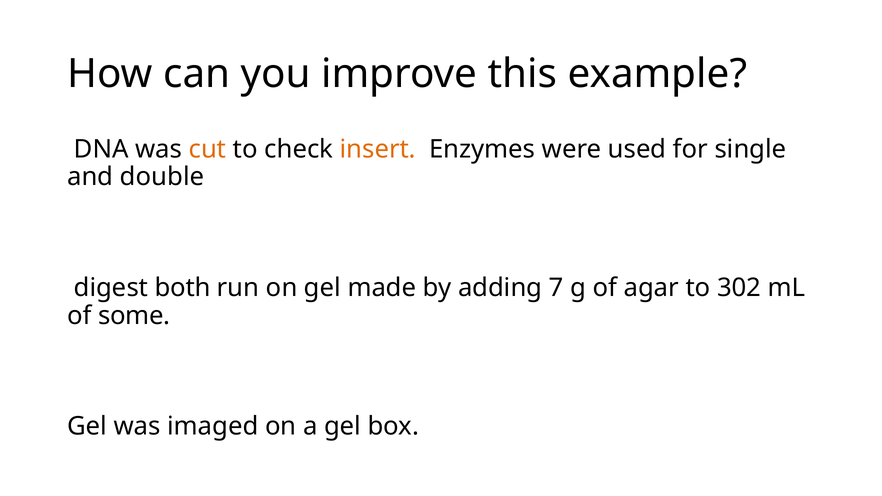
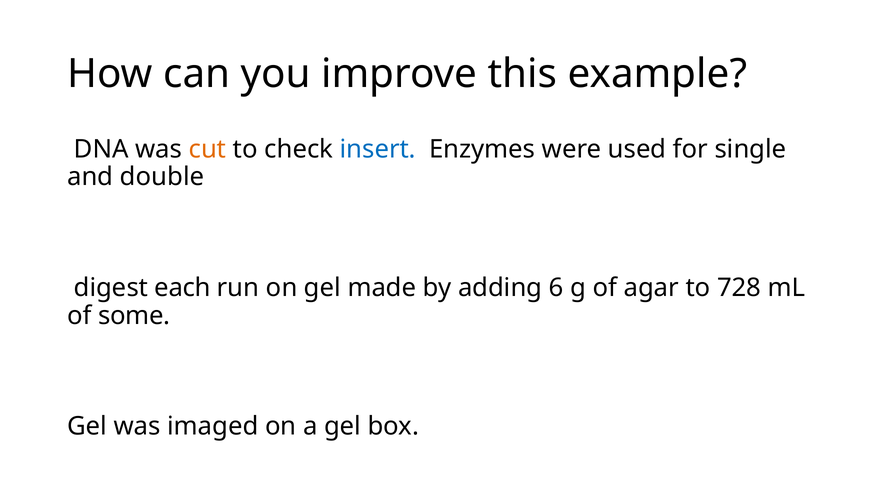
insert colour: orange -> blue (378, 149)
both: both -> each (183, 288)
7: 7 -> 6 (556, 288)
302: 302 -> 728 (739, 288)
